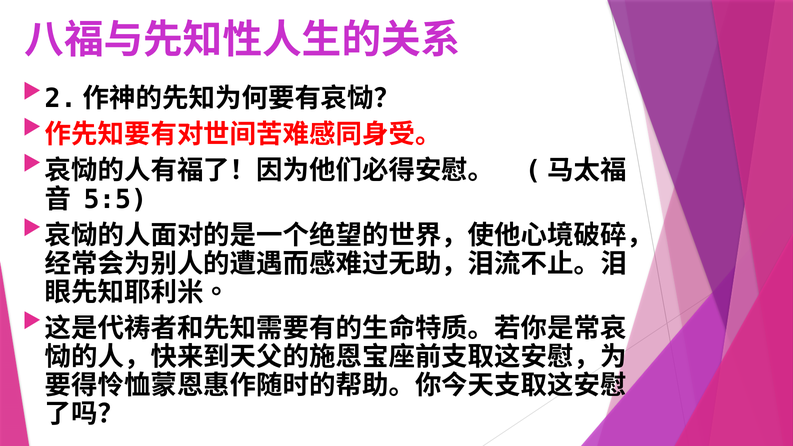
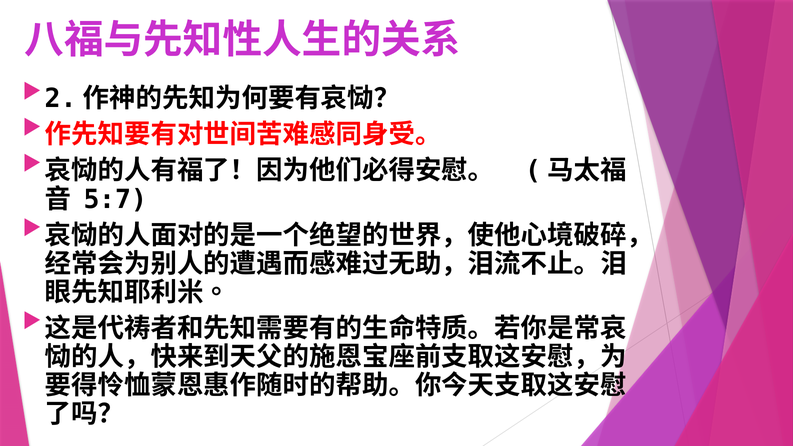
5:5: 5:5 -> 5:7 (115, 199)
